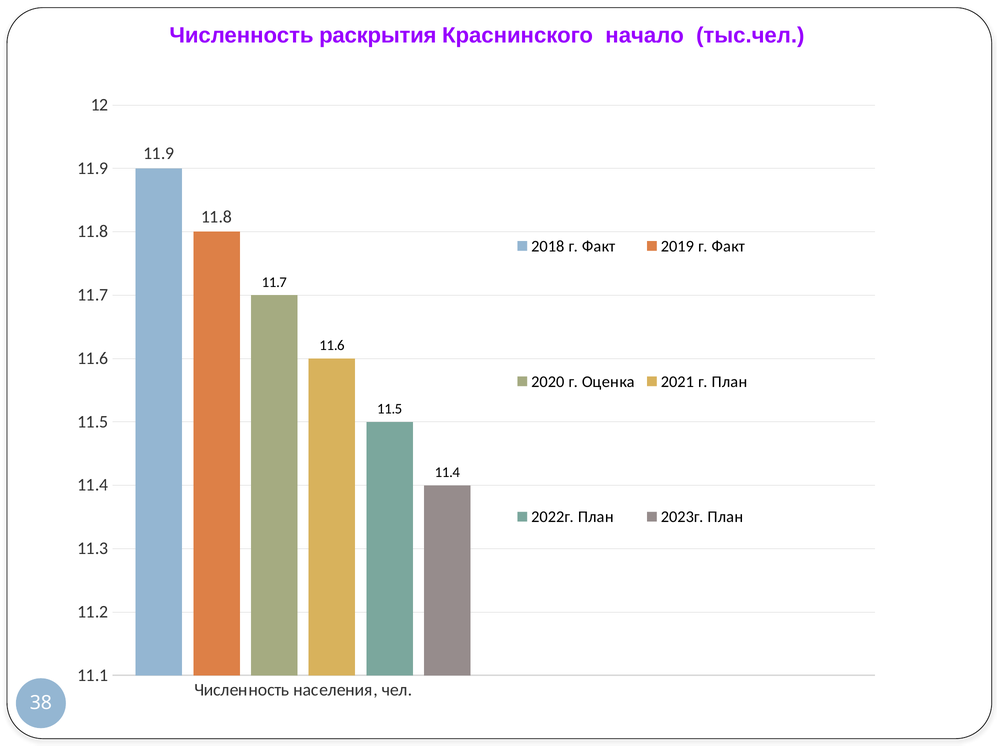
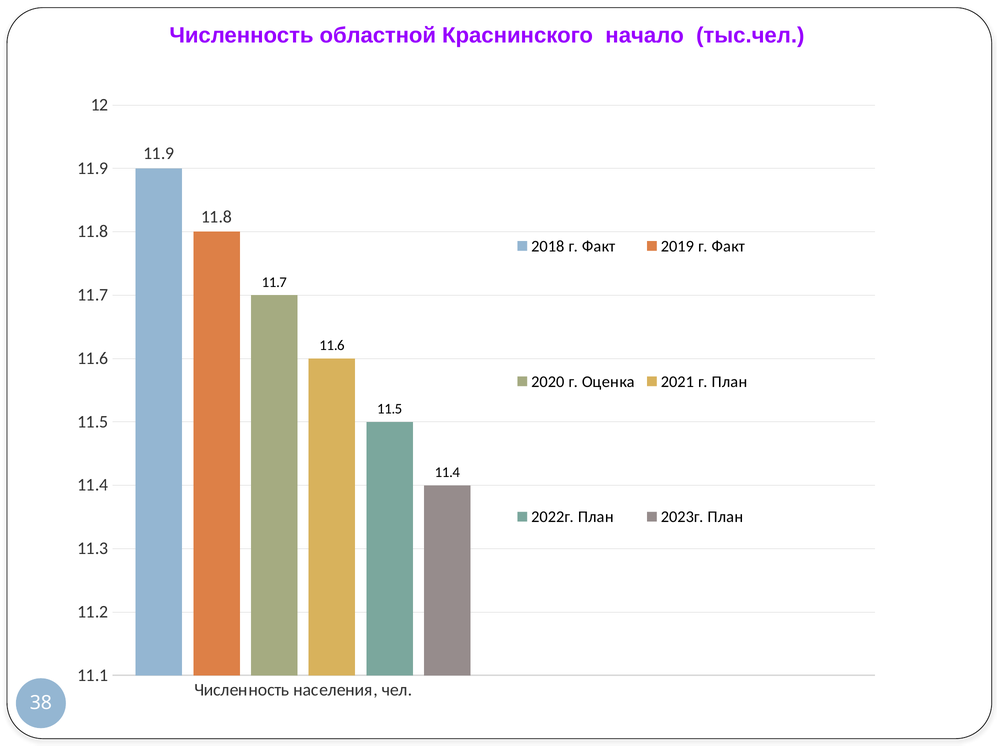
раскрытия: раскрытия -> областной (378, 35)
